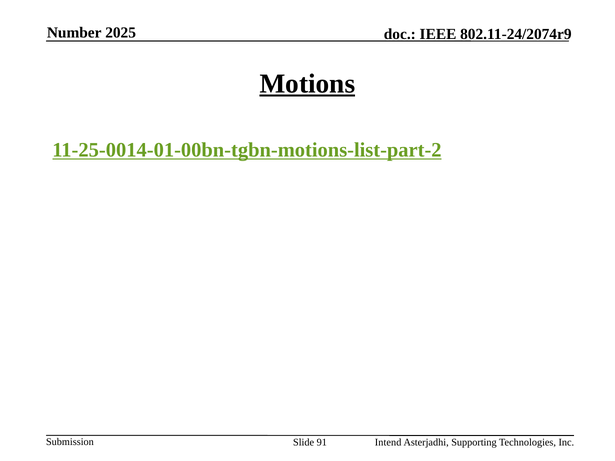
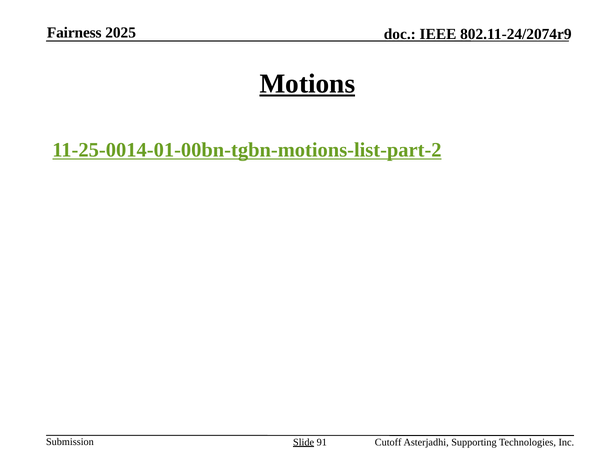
Number: Number -> Fairness (74, 33)
Slide underline: none -> present (304, 442)
Intend: Intend -> Cutoff (388, 442)
